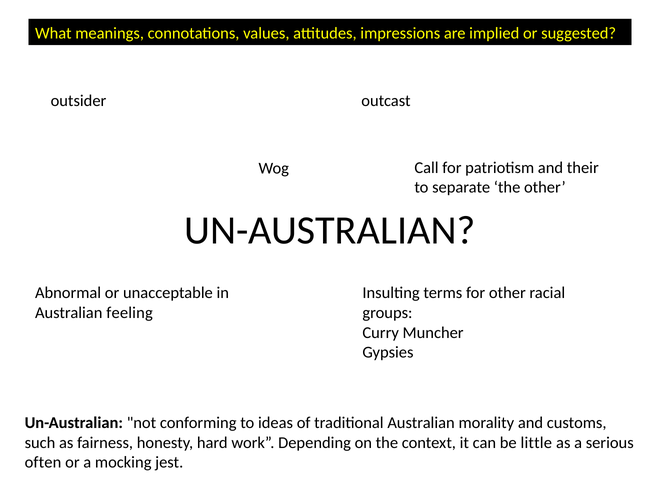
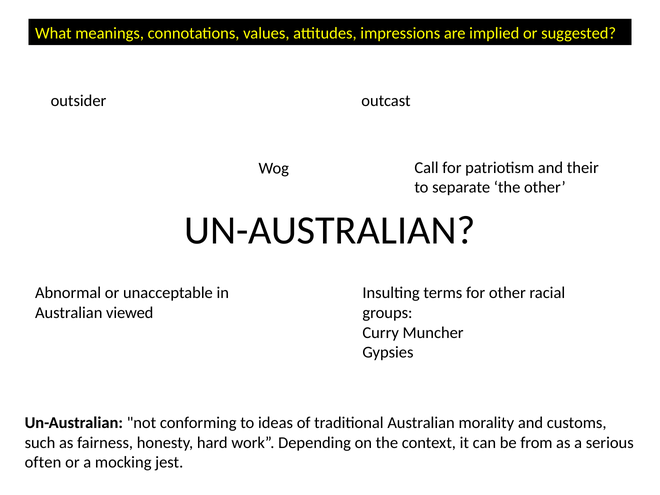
feeling: feeling -> viewed (130, 313)
little: little -> from (536, 443)
